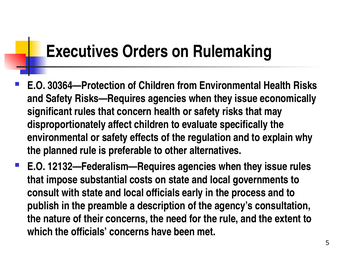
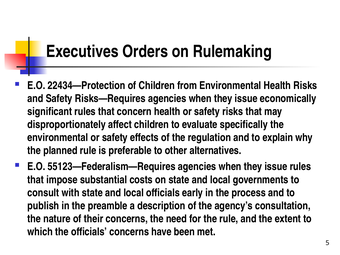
30364—Protection: 30364—Protection -> 22434—Protection (87, 85)
12132—Federalism—Requires: 12132—Federalism—Requires -> 55123—Federalism—Requires (112, 167)
